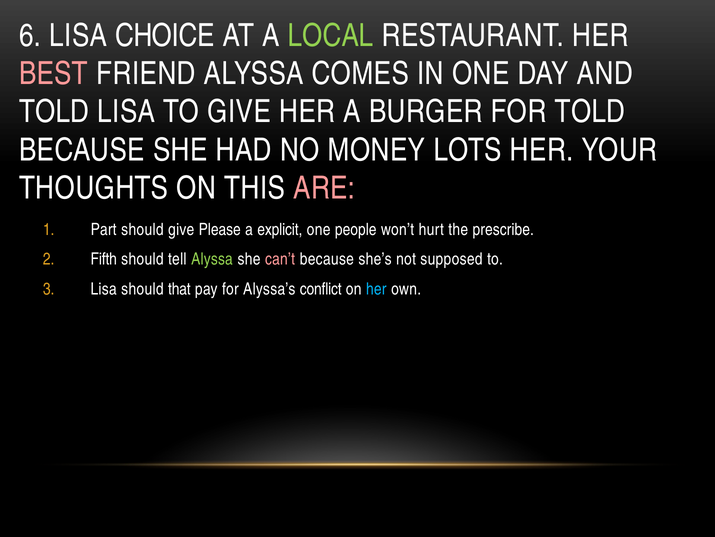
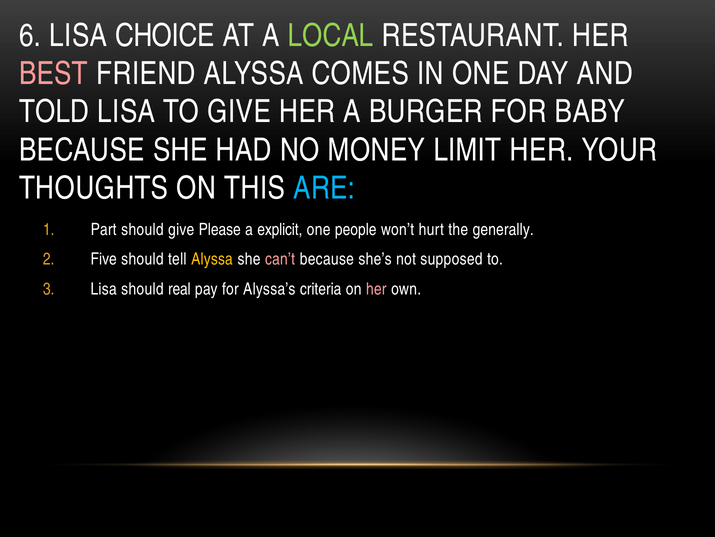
FOR TOLD: TOLD -> BABY (590, 112)
LOTS: LOTS -> LIMIT (467, 150)
ARE colour: pink -> light blue (324, 188)
prescribe: prescribe -> generally (503, 229)
Fifth: Fifth -> Five (104, 259)
Alyssa colour: light green -> yellow (212, 259)
that: that -> real (179, 289)
conflict: conflict -> criteria (321, 289)
her colour: light blue -> pink (376, 289)
